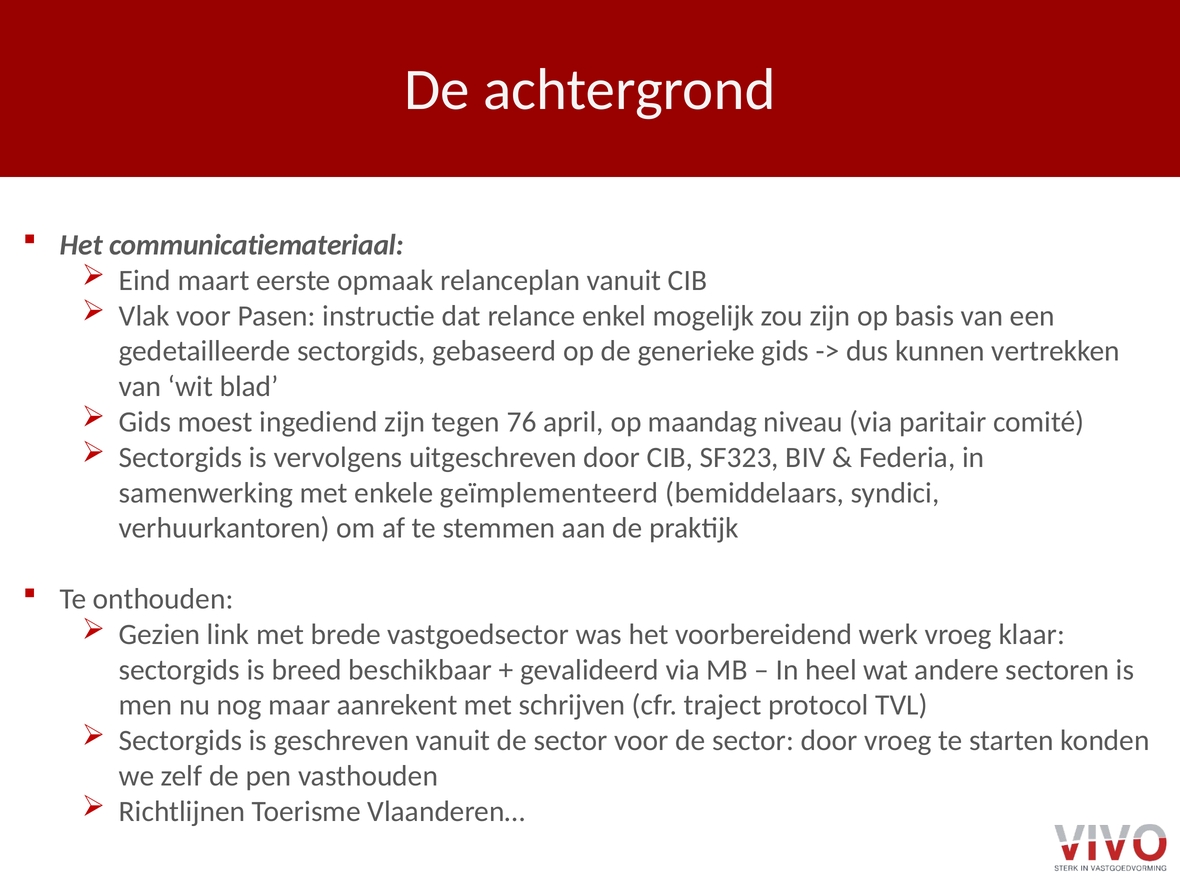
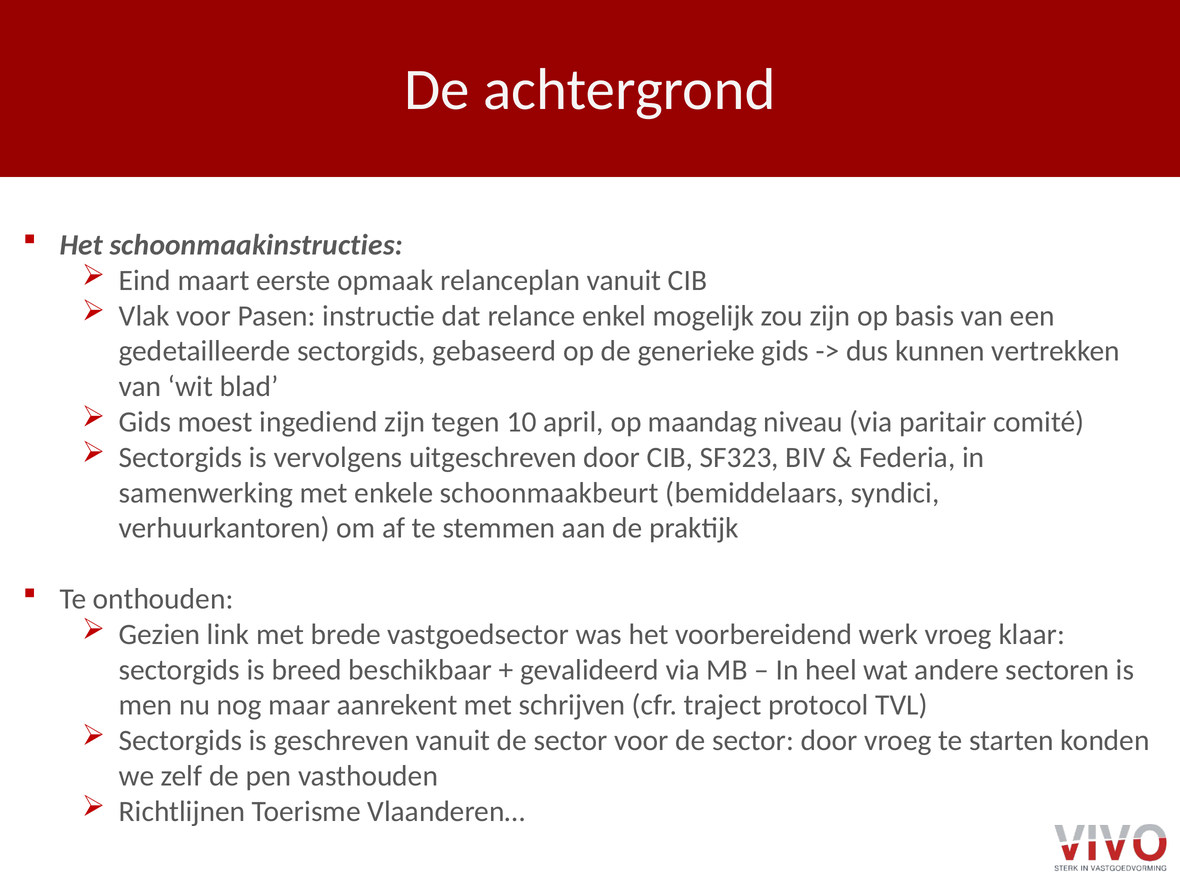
communicatiemateriaal: communicatiemateriaal -> schoonmaakinstructies (256, 245)
76: 76 -> 10 (522, 422)
geïmplementeerd: geïmplementeerd -> schoonmaakbeurt (549, 493)
